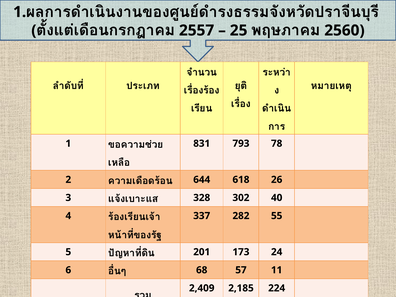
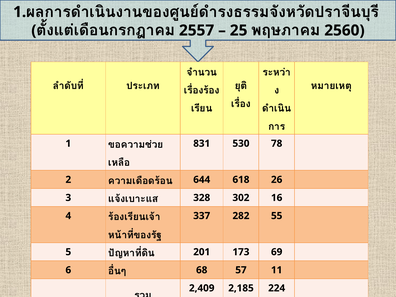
793: 793 -> 530 (241, 143)
40: 40 -> 16 (277, 198)
24: 24 -> 69 (277, 252)
